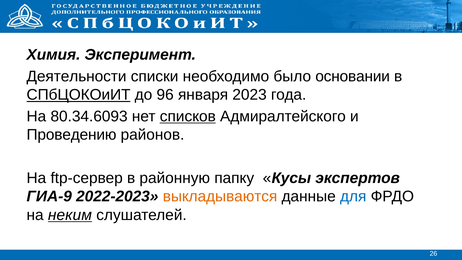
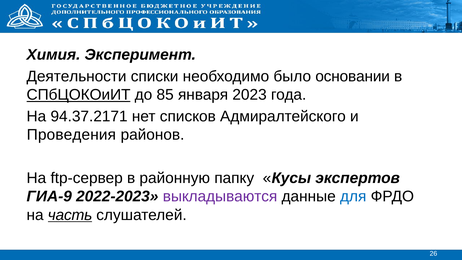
96: 96 -> 85 (165, 95)
80.34.6093: 80.34.6093 -> 94.37.2171 (89, 116)
списков underline: present -> none (188, 116)
Проведению: Проведению -> Проведения (71, 135)
выкладываются colour: orange -> purple (220, 196)
неким: неким -> часть (70, 215)
